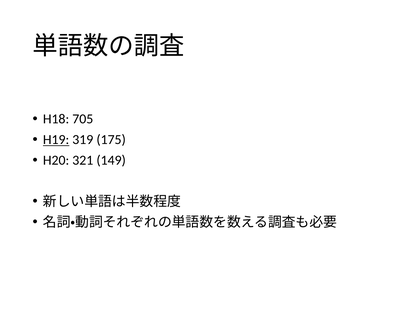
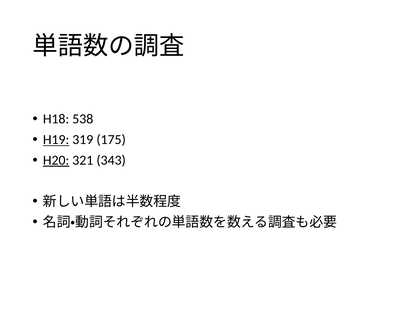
705: 705 -> 538 (83, 119)
H20 underline: none -> present (56, 161)
149: 149 -> 343 (111, 161)
